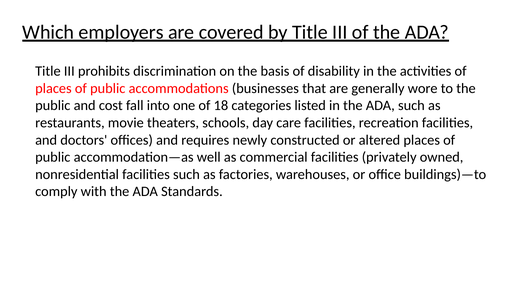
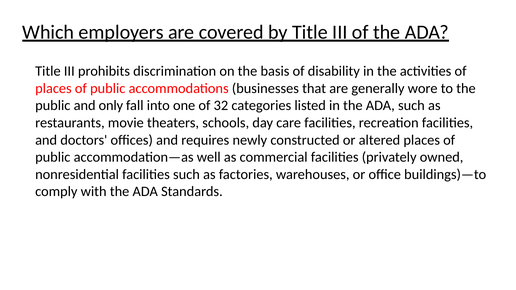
cost: cost -> only (111, 106)
18: 18 -> 32 (221, 106)
